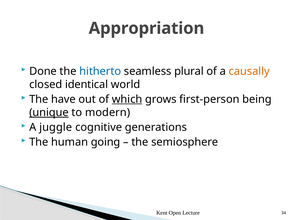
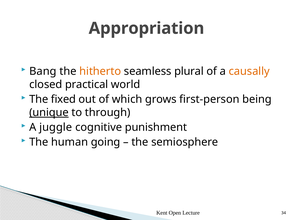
Done: Done -> Bang (43, 71)
hitherto colour: blue -> orange (100, 71)
identical: identical -> practical (87, 84)
have: have -> fixed (63, 99)
which underline: present -> none (127, 99)
modern: modern -> through (108, 112)
generations: generations -> punishment (156, 127)
